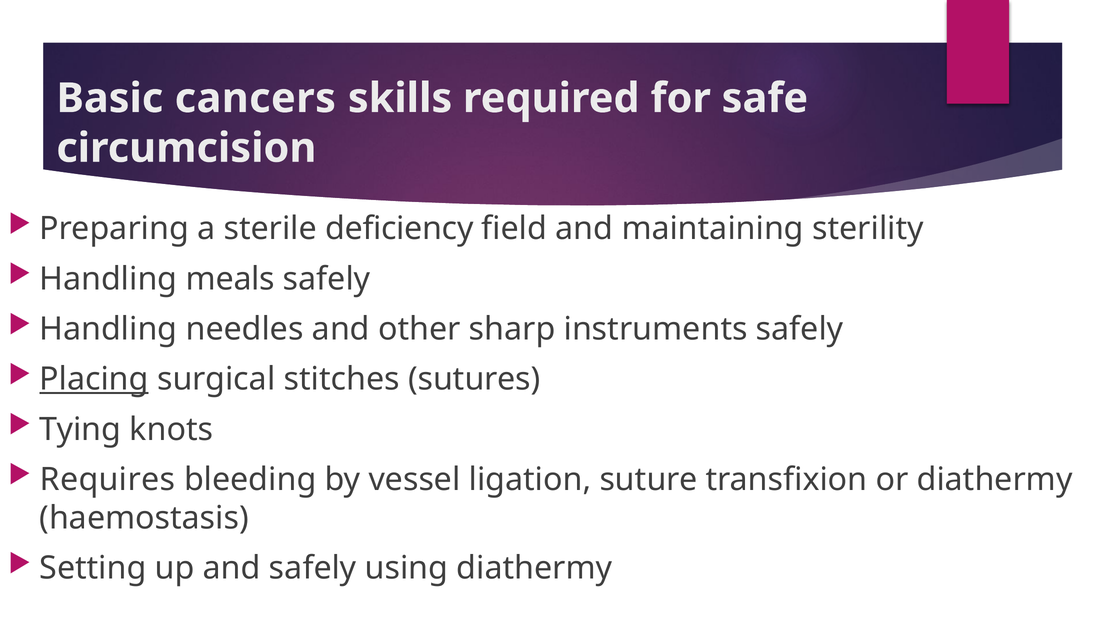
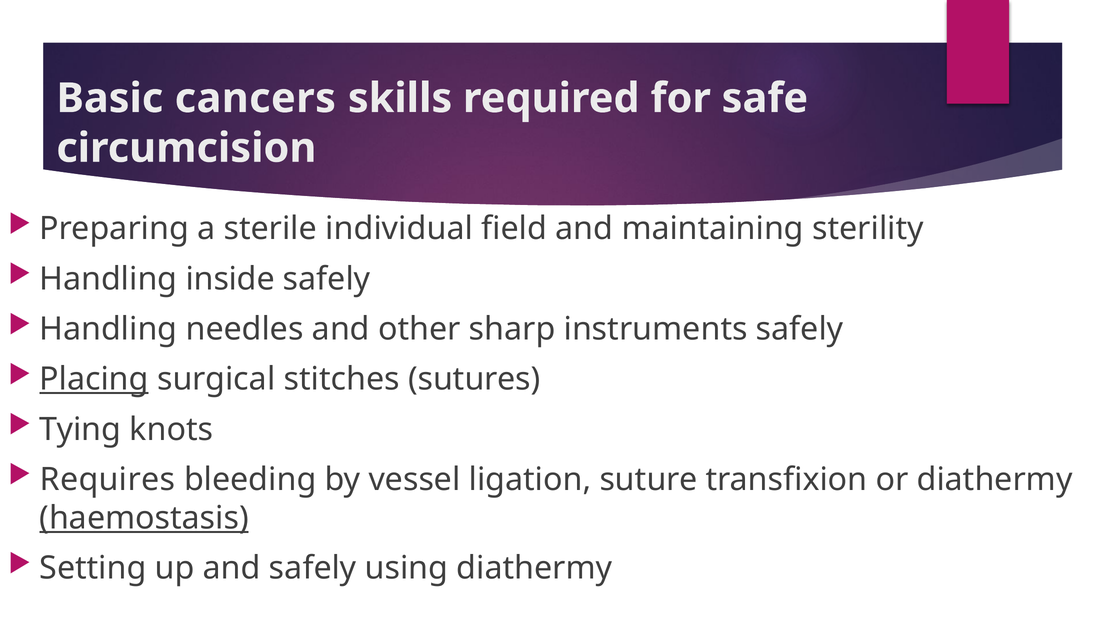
deficiency: deficiency -> individual (399, 229)
meals: meals -> inside (230, 279)
haemostasis underline: none -> present (144, 518)
